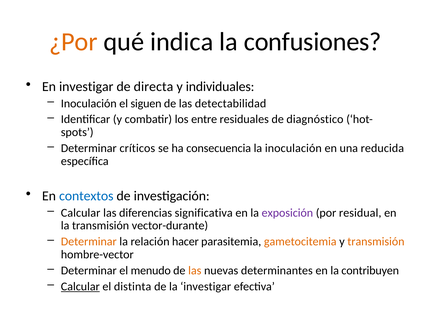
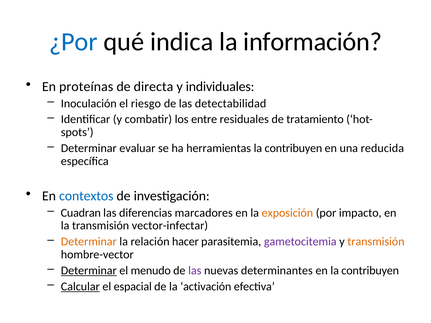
¿Por colour: orange -> blue (73, 42)
confusiones: confusiones -> información (313, 42)
En investigar: investigar -> proteínas (86, 87)
siguen: siguen -> riesgo (146, 103)
diagnóstico: diagnóstico -> tratamiento (315, 119)
críticos: críticos -> evaluar (137, 148)
consecuencia: consecuencia -> herramientas (219, 148)
inoculación: inoculación -> contribuyen (293, 148)
Calcular: Calcular -> Cuadran (81, 213)
significativa: significativa -> marcadores (204, 213)
exposición colour: purple -> orange (287, 213)
residual: residual -> impacto (360, 213)
vector-durante: vector-durante -> vector-infectar (170, 226)
gametocitemia colour: orange -> purple (300, 242)
Determinar underline: none -> present (89, 271)
las colour: orange -> purple (195, 271)
distinta: distinta -> espacial (133, 287)
la investigar: investigar -> activación (206, 287)
